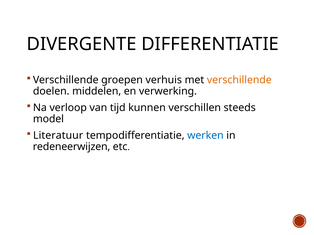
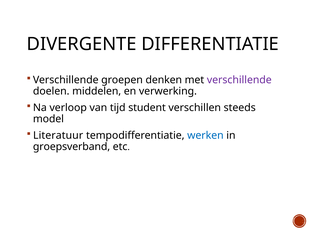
verhuis: verhuis -> denken (164, 80)
verschillende colour: orange -> purple (239, 80)
kunnen: kunnen -> student (147, 108)
redeneerwijzen: redeneerwijzen -> groepsverband (72, 147)
